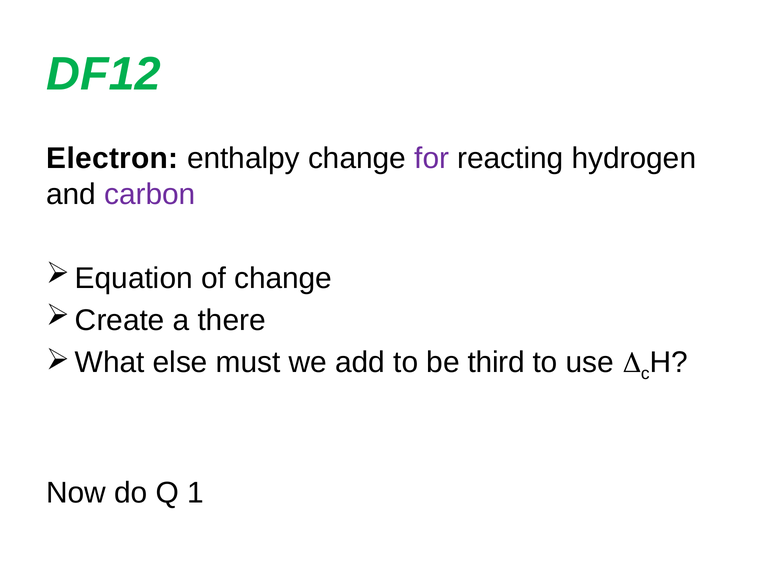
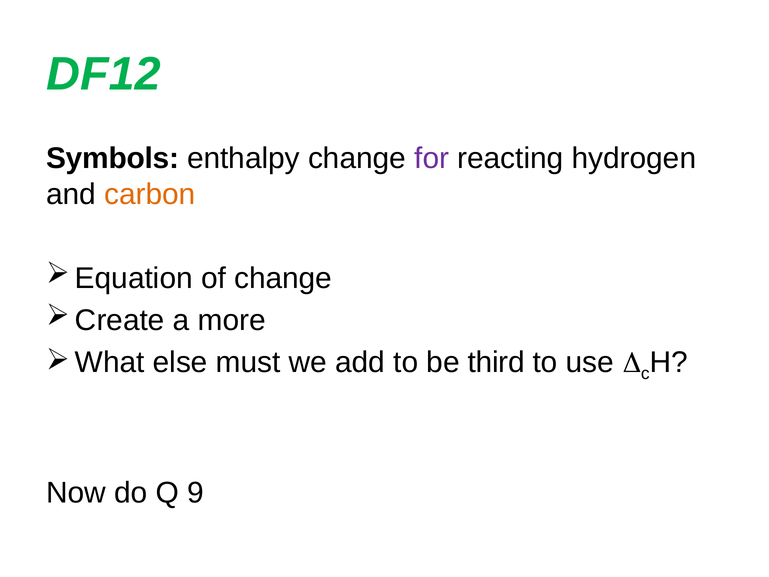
Electron: Electron -> Symbols (113, 158)
carbon colour: purple -> orange (150, 194)
there: there -> more (232, 320)
1: 1 -> 9 (195, 493)
